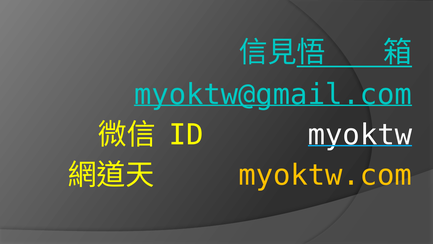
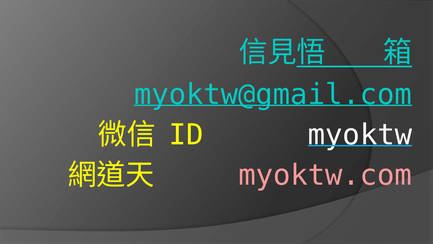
myoktw.com colour: yellow -> pink (325, 175)
